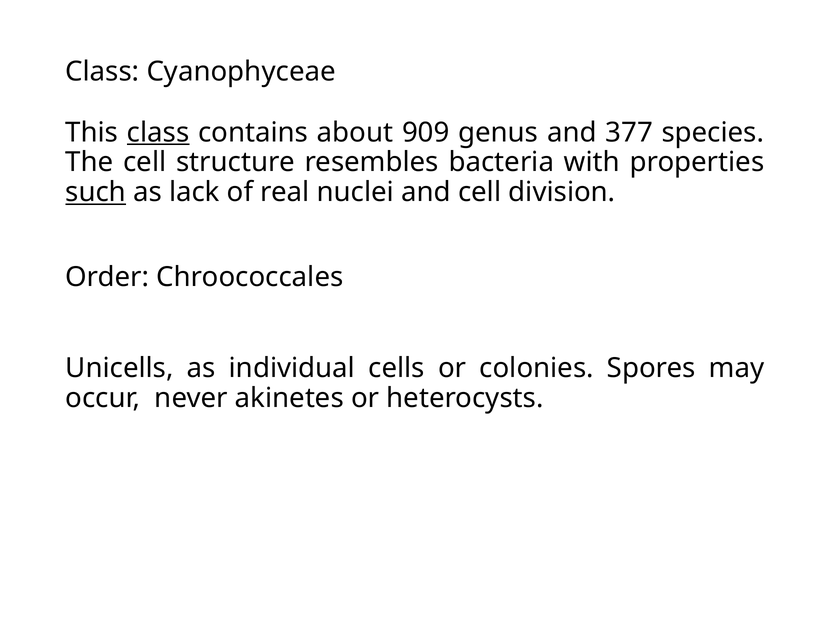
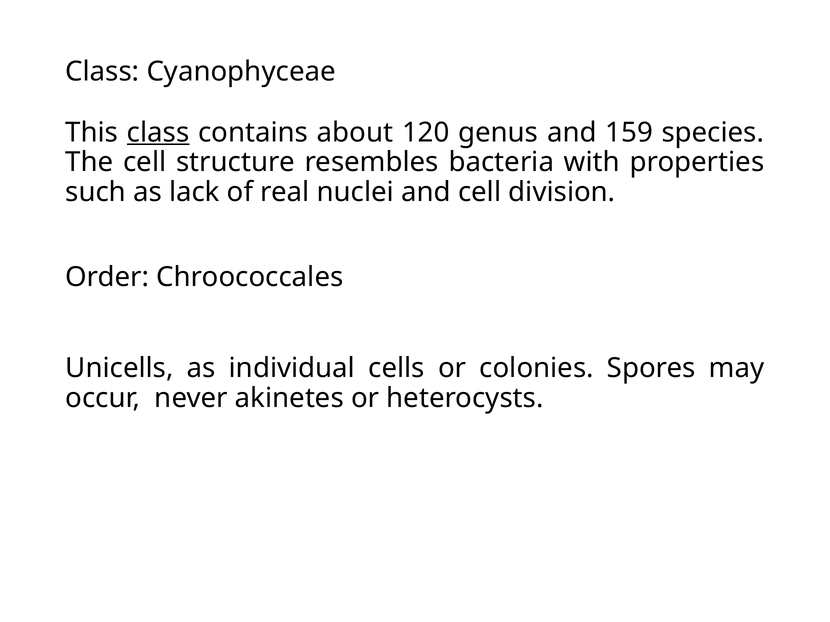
909: 909 -> 120 (426, 133)
377: 377 -> 159 (629, 133)
such underline: present -> none (96, 192)
